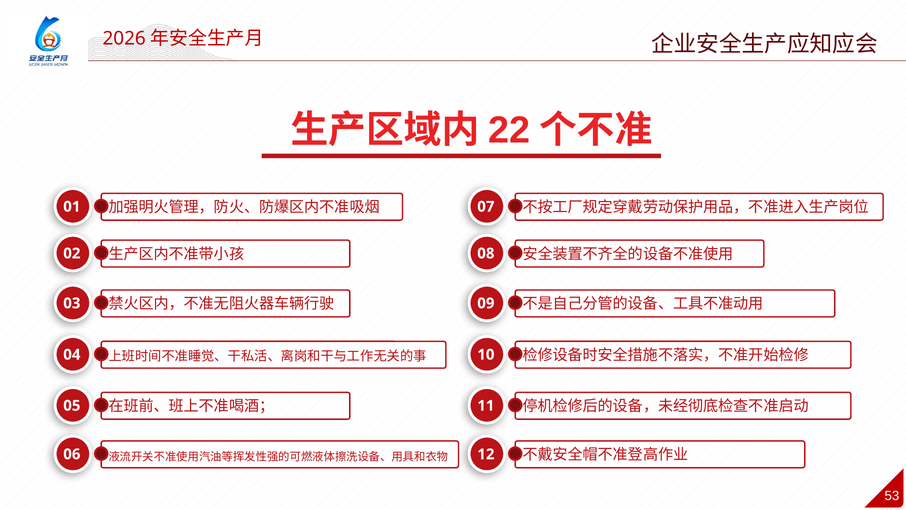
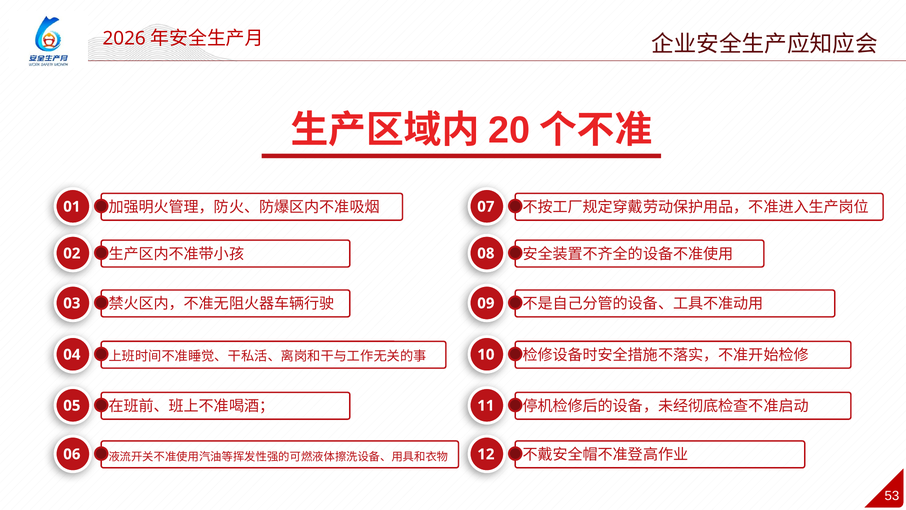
22: 22 -> 20 (509, 130)
